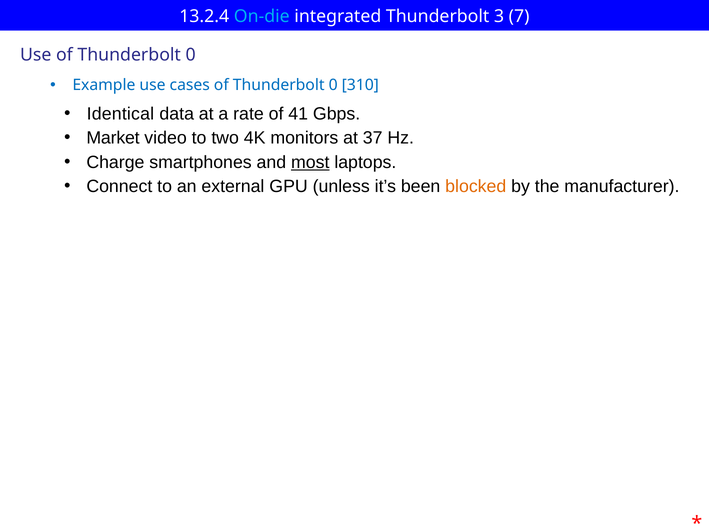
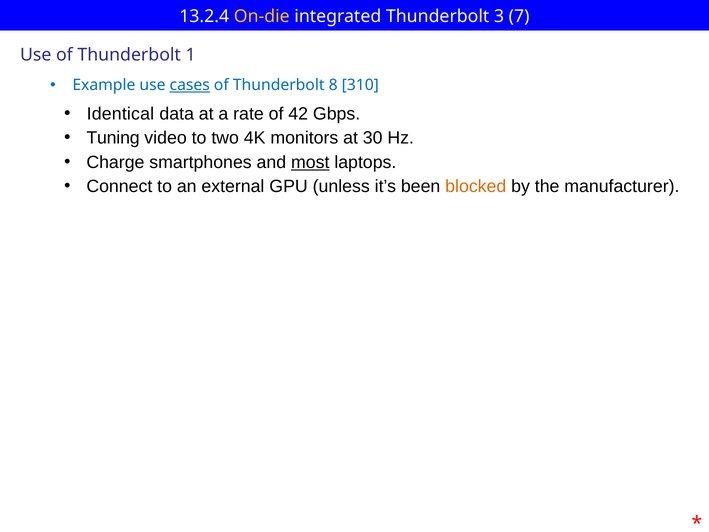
On-die colour: light blue -> yellow (262, 16)
Use of Thunderbolt 0: 0 -> 1 (191, 55)
cases underline: none -> present (190, 85)
0: 0 -> 8 (333, 85)
41: 41 -> 42 (298, 114)
Market: Market -> Tuning (113, 138)
37: 37 -> 30 (373, 138)
